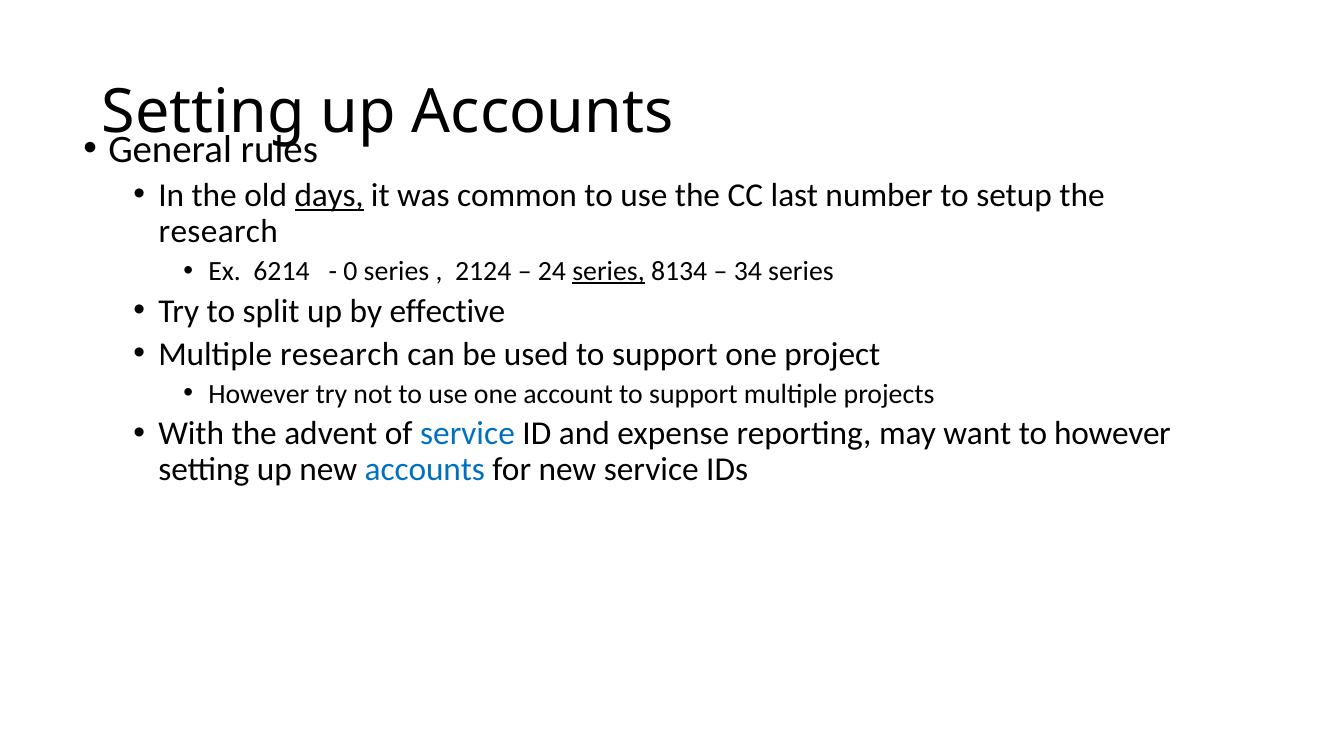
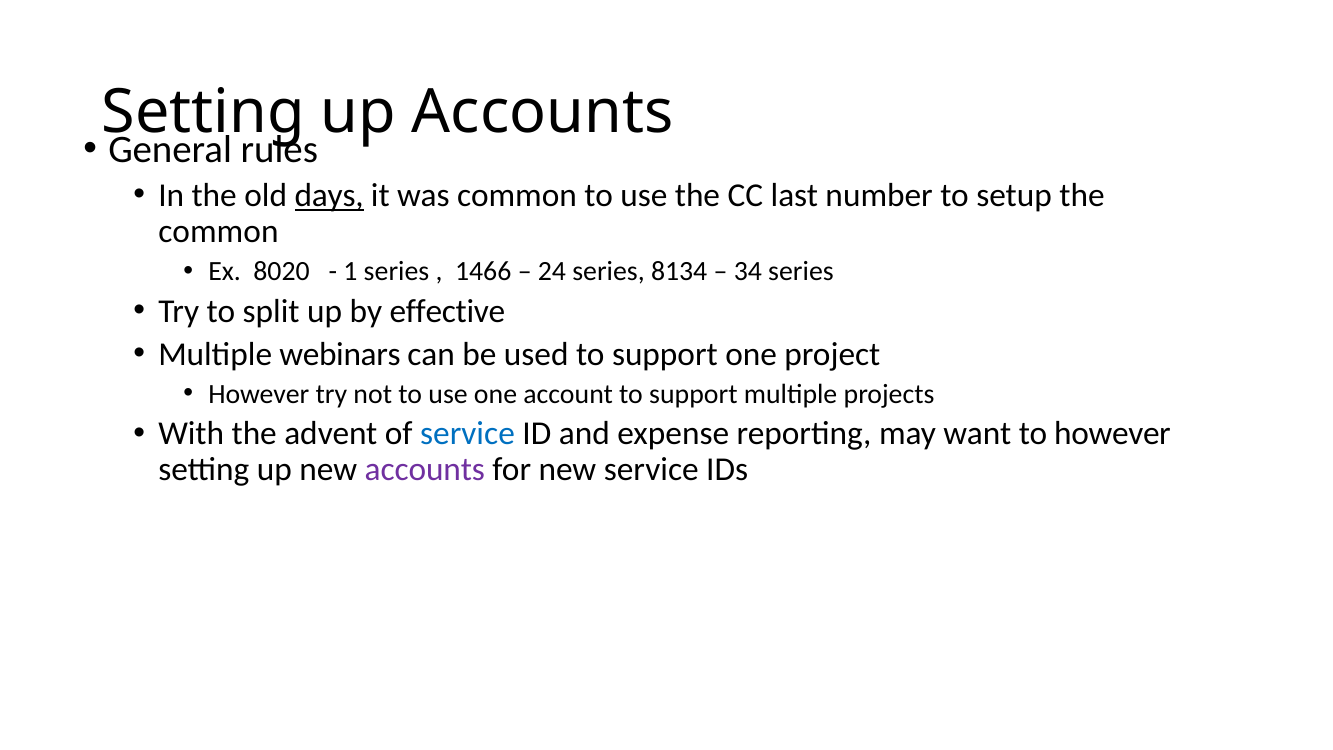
research: research -> common (218, 231)
6214: 6214 -> 8020 (282, 271)
0: 0 -> 1 (350, 271)
2124: 2124 -> 1466 (483, 271)
series underline: present -> none (609, 271)
Multiple research: research -> webinars (340, 354)
accounts colour: blue -> purple (425, 470)
